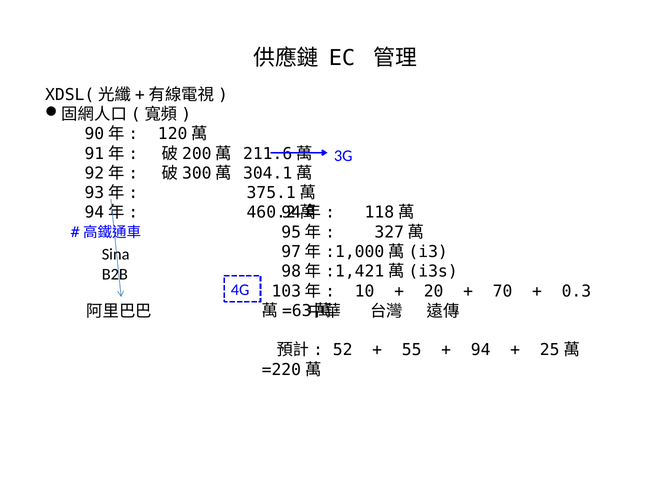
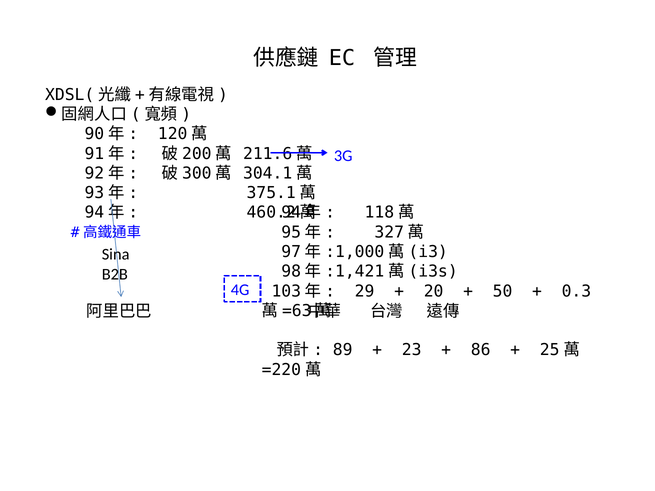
10: 10 -> 29 (365, 291)
70: 70 -> 50 (503, 291)
52: 52 -> 89 (343, 350)
55: 55 -> 23 (412, 350)
94: 94 -> 86 (481, 350)
